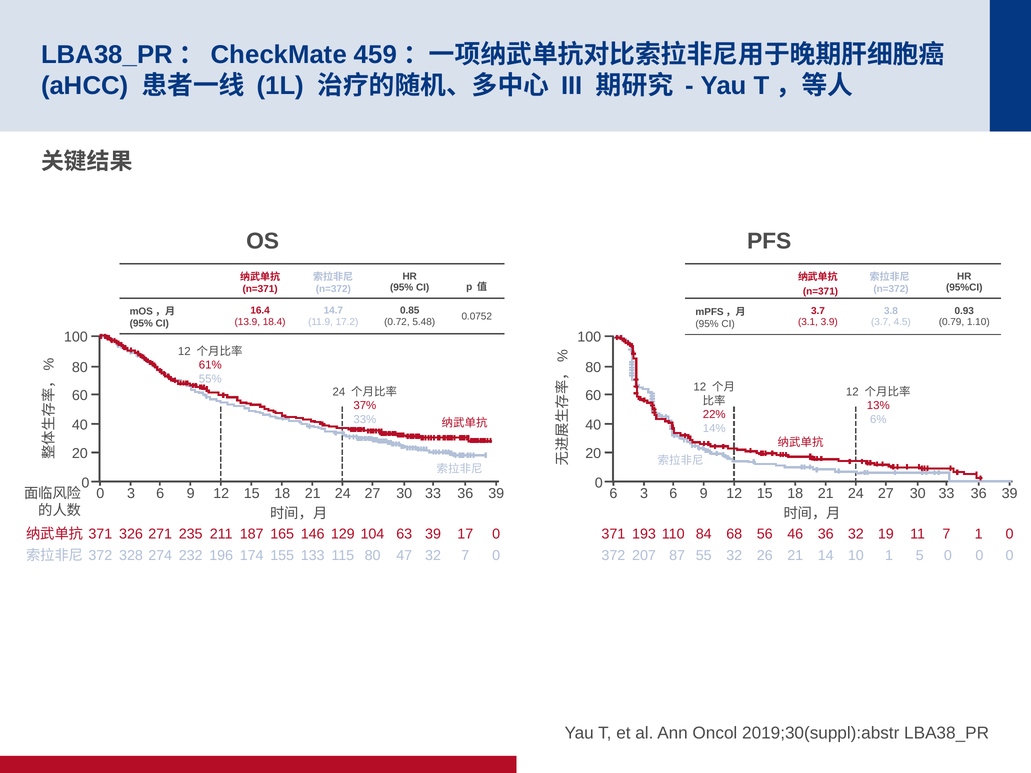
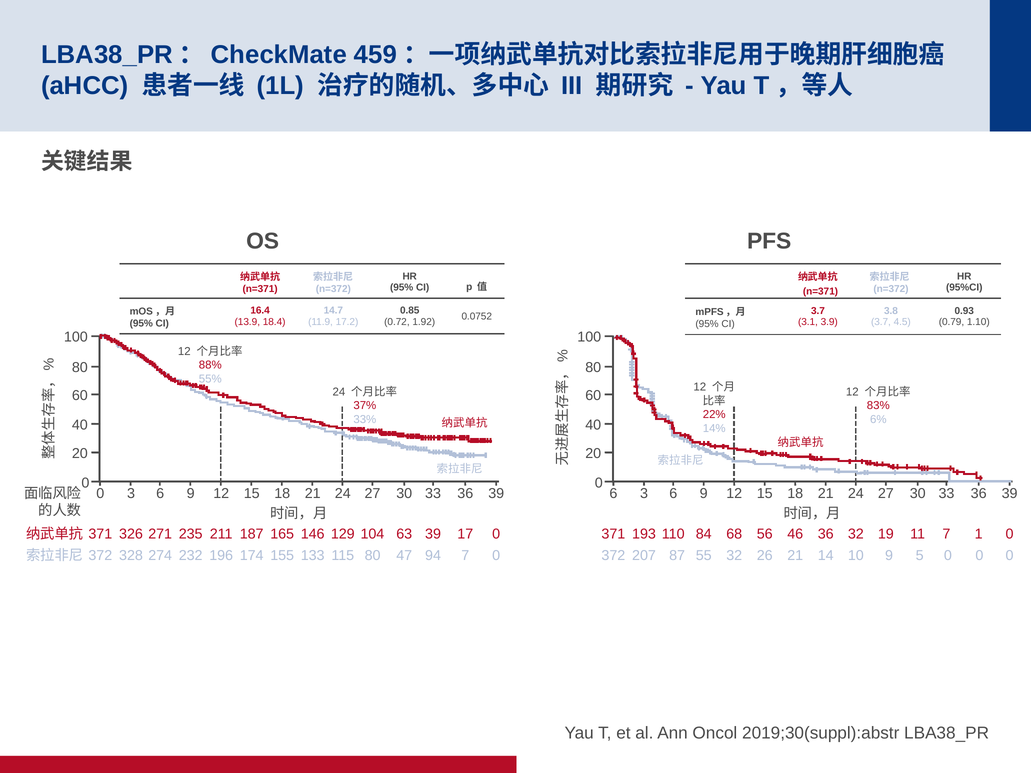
5.48: 5.48 -> 1.92 (424, 322)
61%: 61% -> 88% (210, 365)
13%: 13% -> 83% (878, 406)
10 1: 1 -> 9 (889, 556)
47 32: 32 -> 94 (433, 556)
